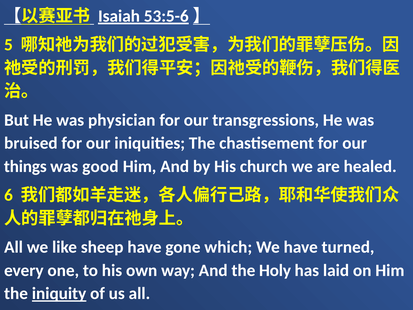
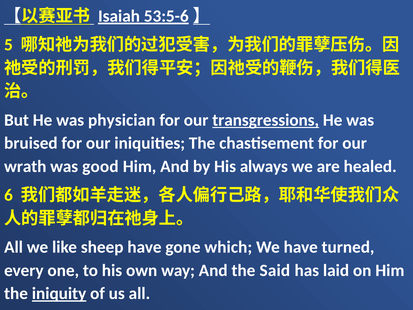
transgressions underline: none -> present (266, 120)
things: things -> wrath (25, 166)
church: church -> always (264, 166)
Holy: Holy -> Said (275, 270)
